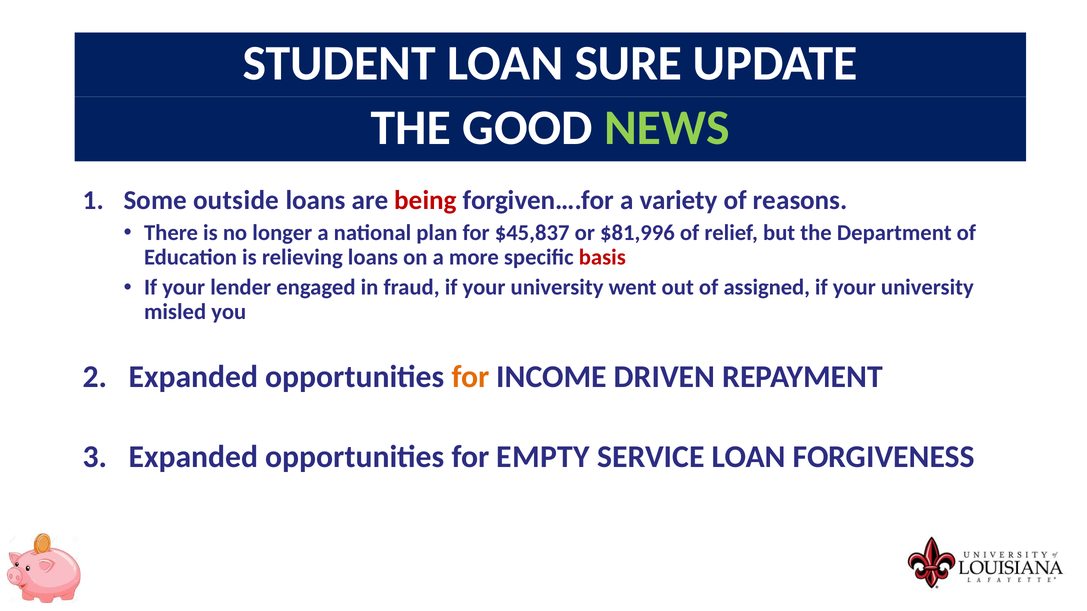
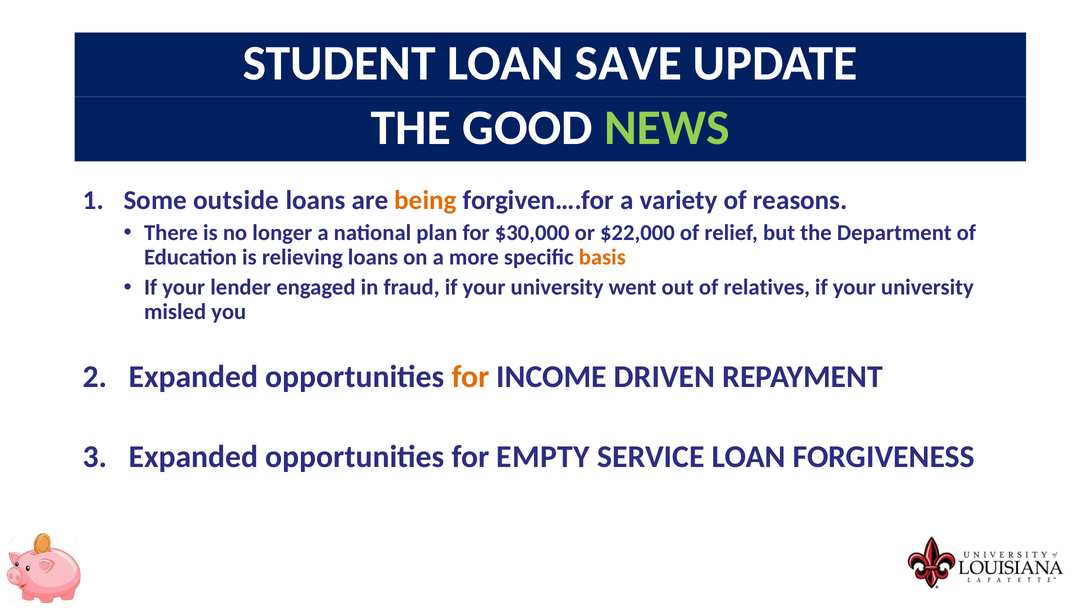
SURE: SURE -> SAVE (628, 63)
being colour: red -> orange (426, 201)
$45,837: $45,837 -> $30,000 (532, 233)
$81,996: $81,996 -> $22,000 (637, 233)
basis colour: red -> orange (602, 258)
assigned: assigned -> relatives (767, 288)
